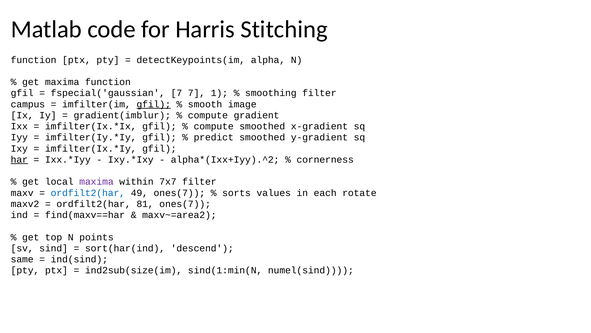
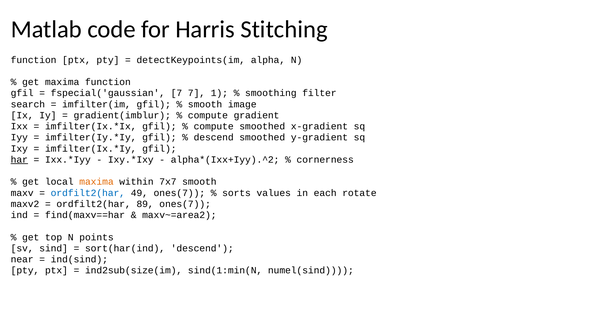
campus: campus -> search (28, 104)
gfil underline: present -> none (154, 104)
predict: predict -> descend (214, 137)
maxima colour: purple -> orange (96, 181)
7x7 filter: filter -> smooth (199, 181)
81: 81 -> 89 (145, 204)
same: same -> near (22, 259)
